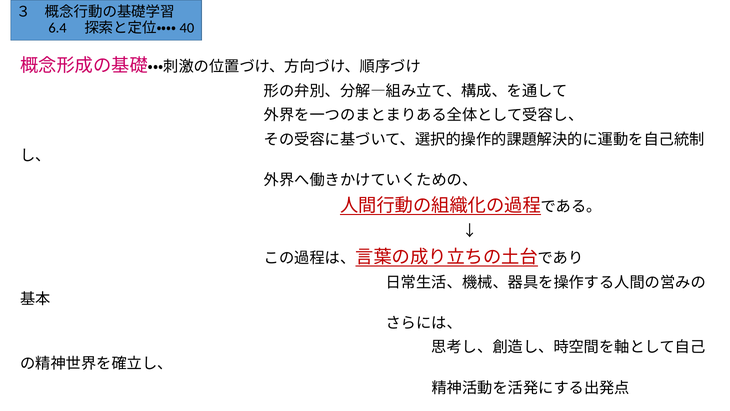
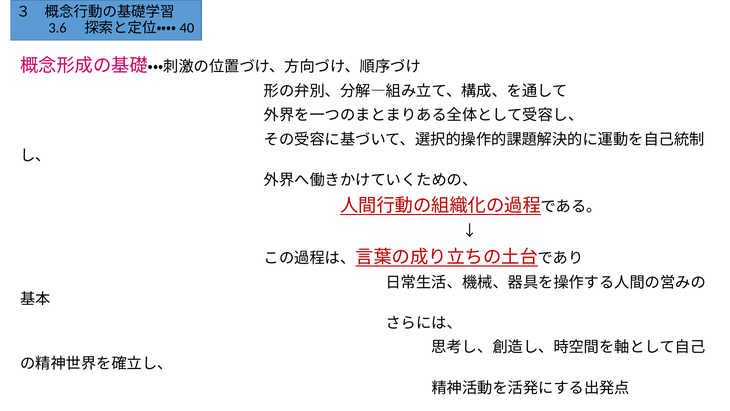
6.4: 6.4 -> 3.6 (58, 28)
